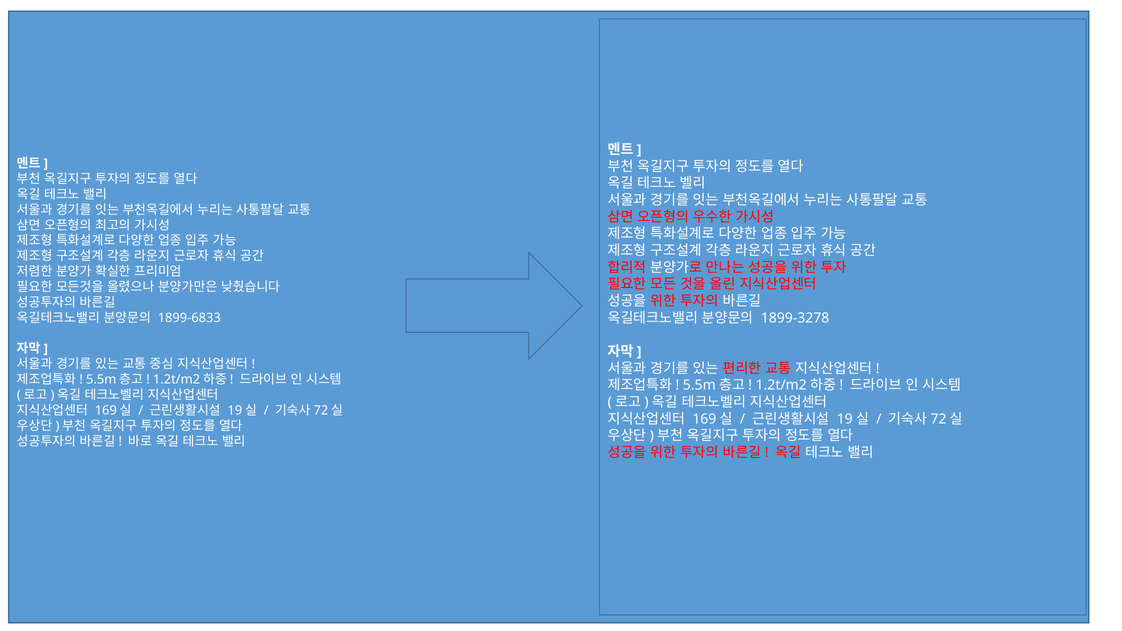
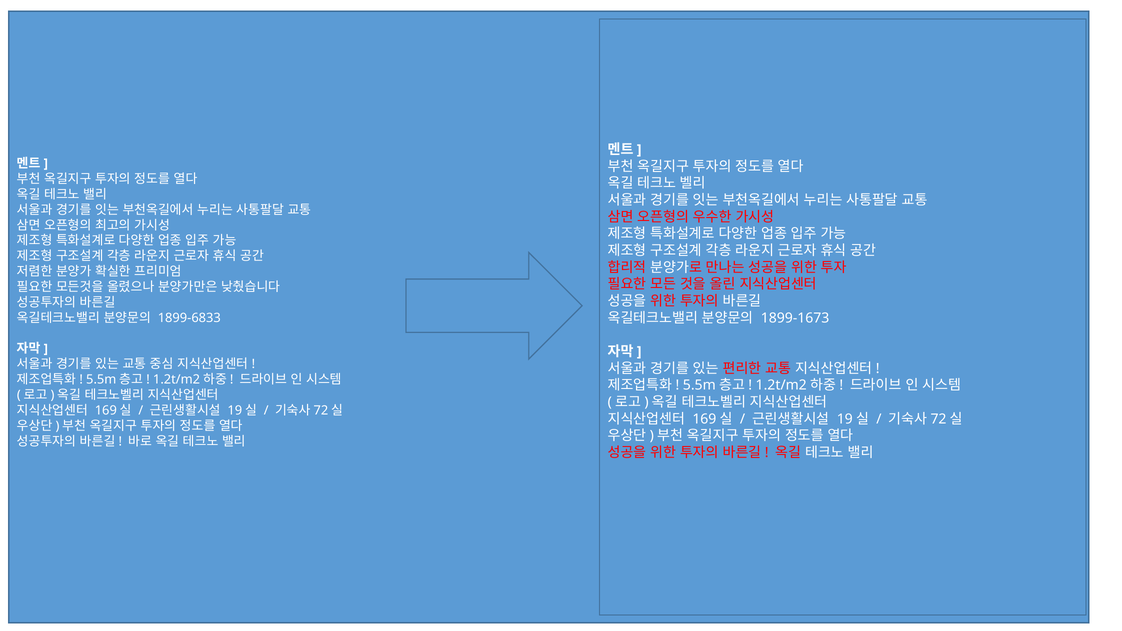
1899-3278: 1899-3278 -> 1899-1673 (795, 318)
